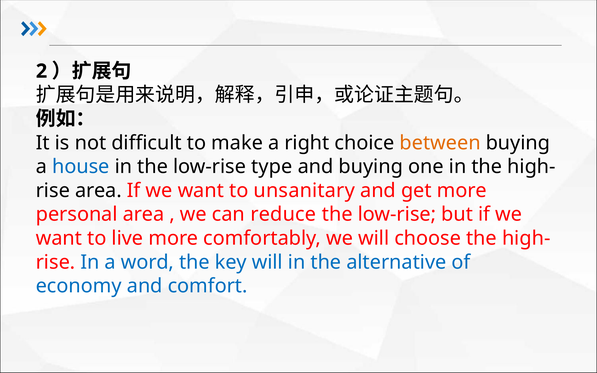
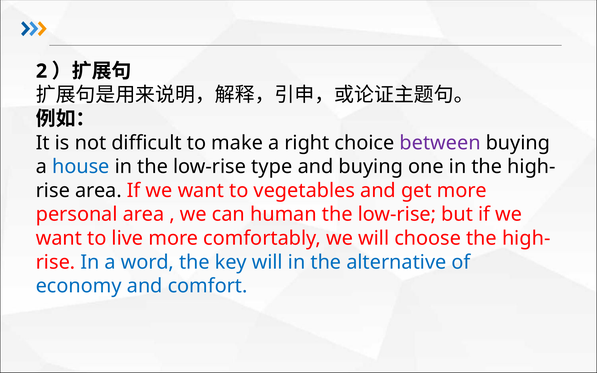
between colour: orange -> purple (440, 143)
unsanitary: unsanitary -> vegetables (304, 191)
reduce: reduce -> human (283, 214)
